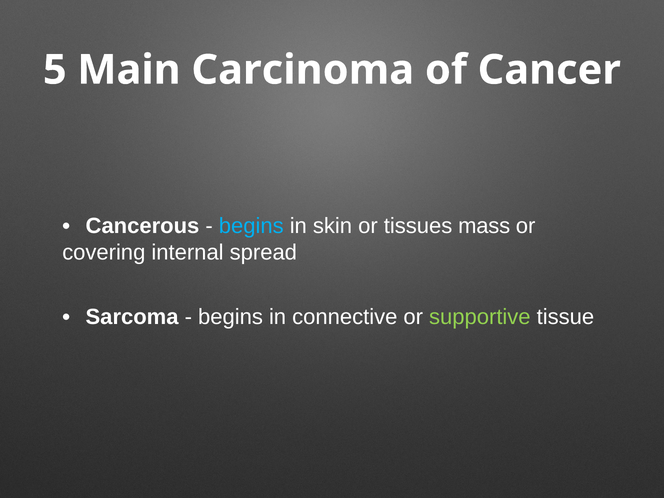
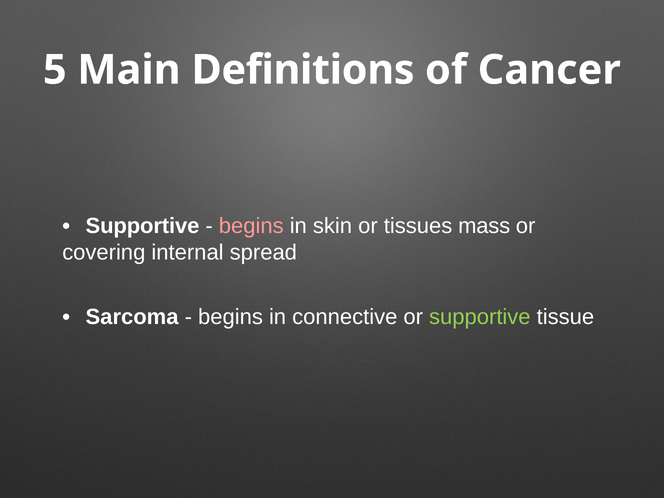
Carcinoma: Carcinoma -> Definitions (303, 70)
Cancerous: Cancerous -> Supportive (143, 226)
begins colour: light blue -> pink (251, 226)
